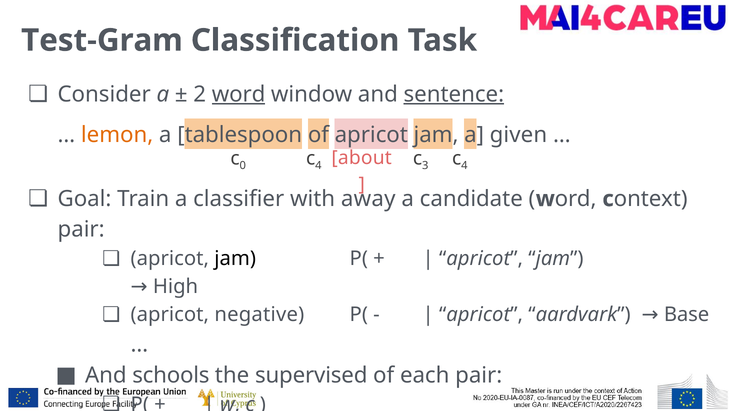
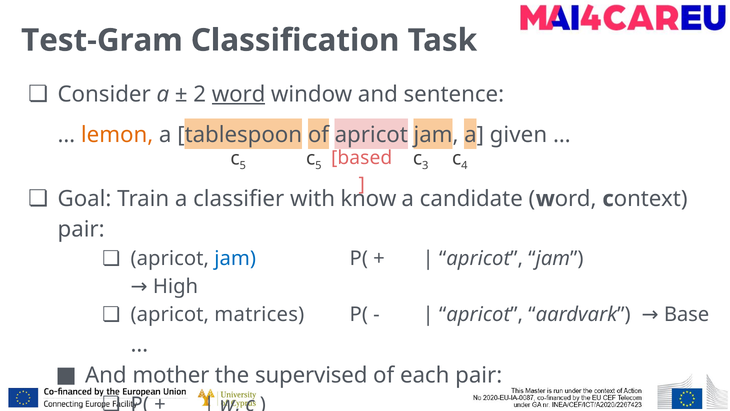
sentence underline: present -> none (454, 94)
about: about -> based (362, 158)
0: 0 -> 5 (243, 166)
4: 4 -> 5 (318, 166)
away: away -> know (368, 199)
jam colour: black -> blue (235, 258)
negative: negative -> matrices (259, 314)
schools: schools -> mother (171, 375)
